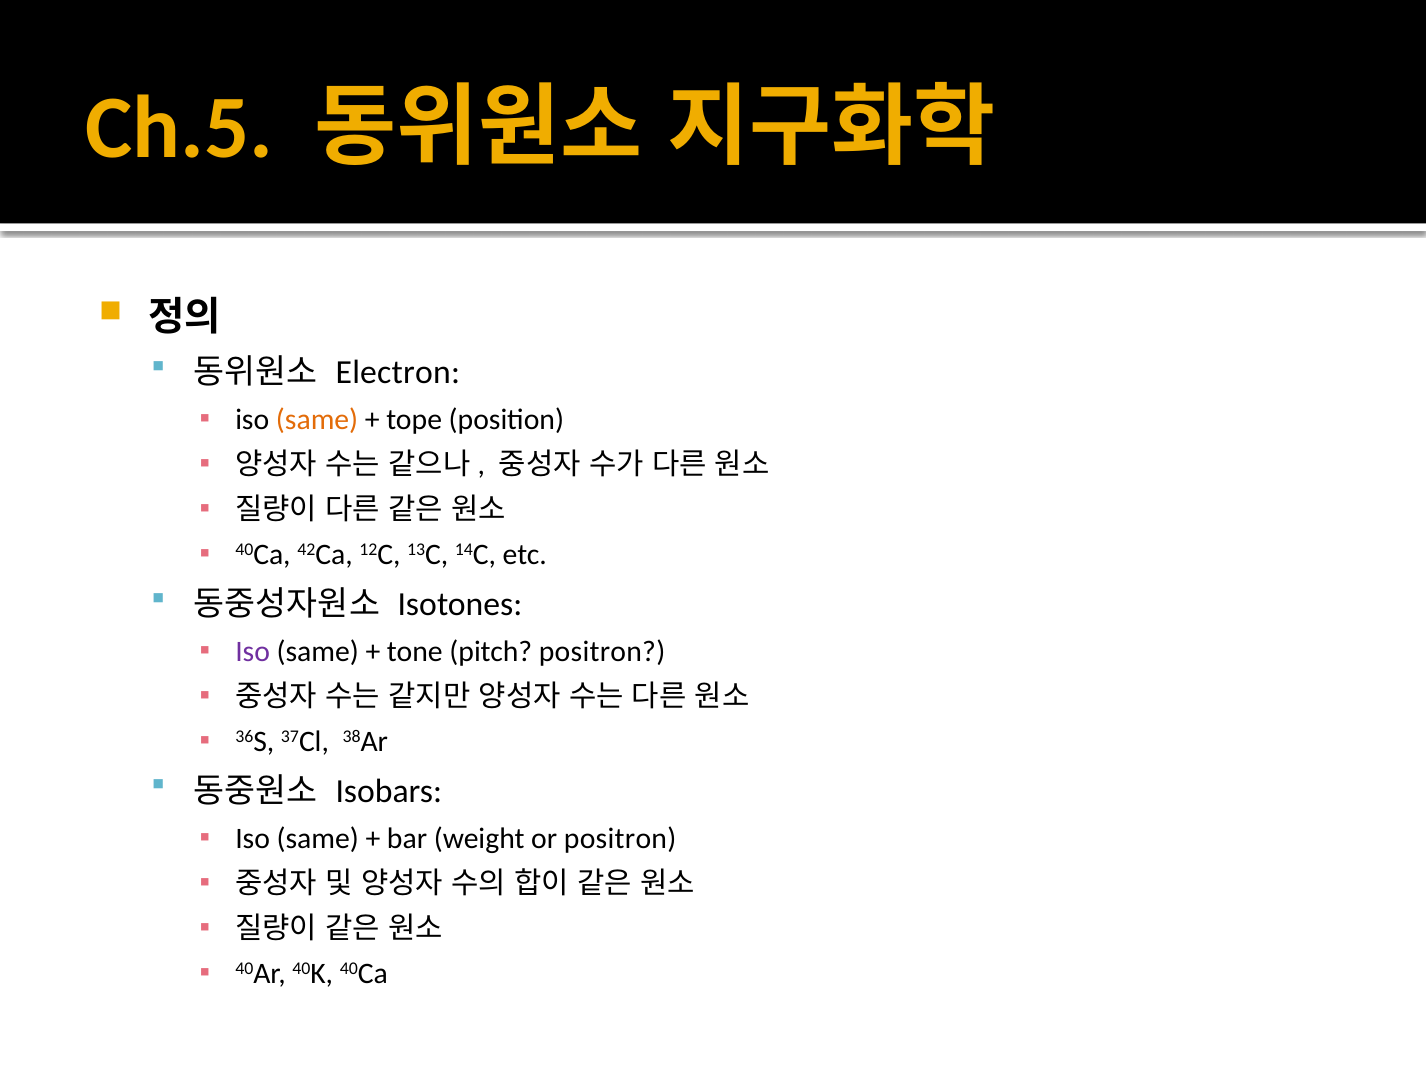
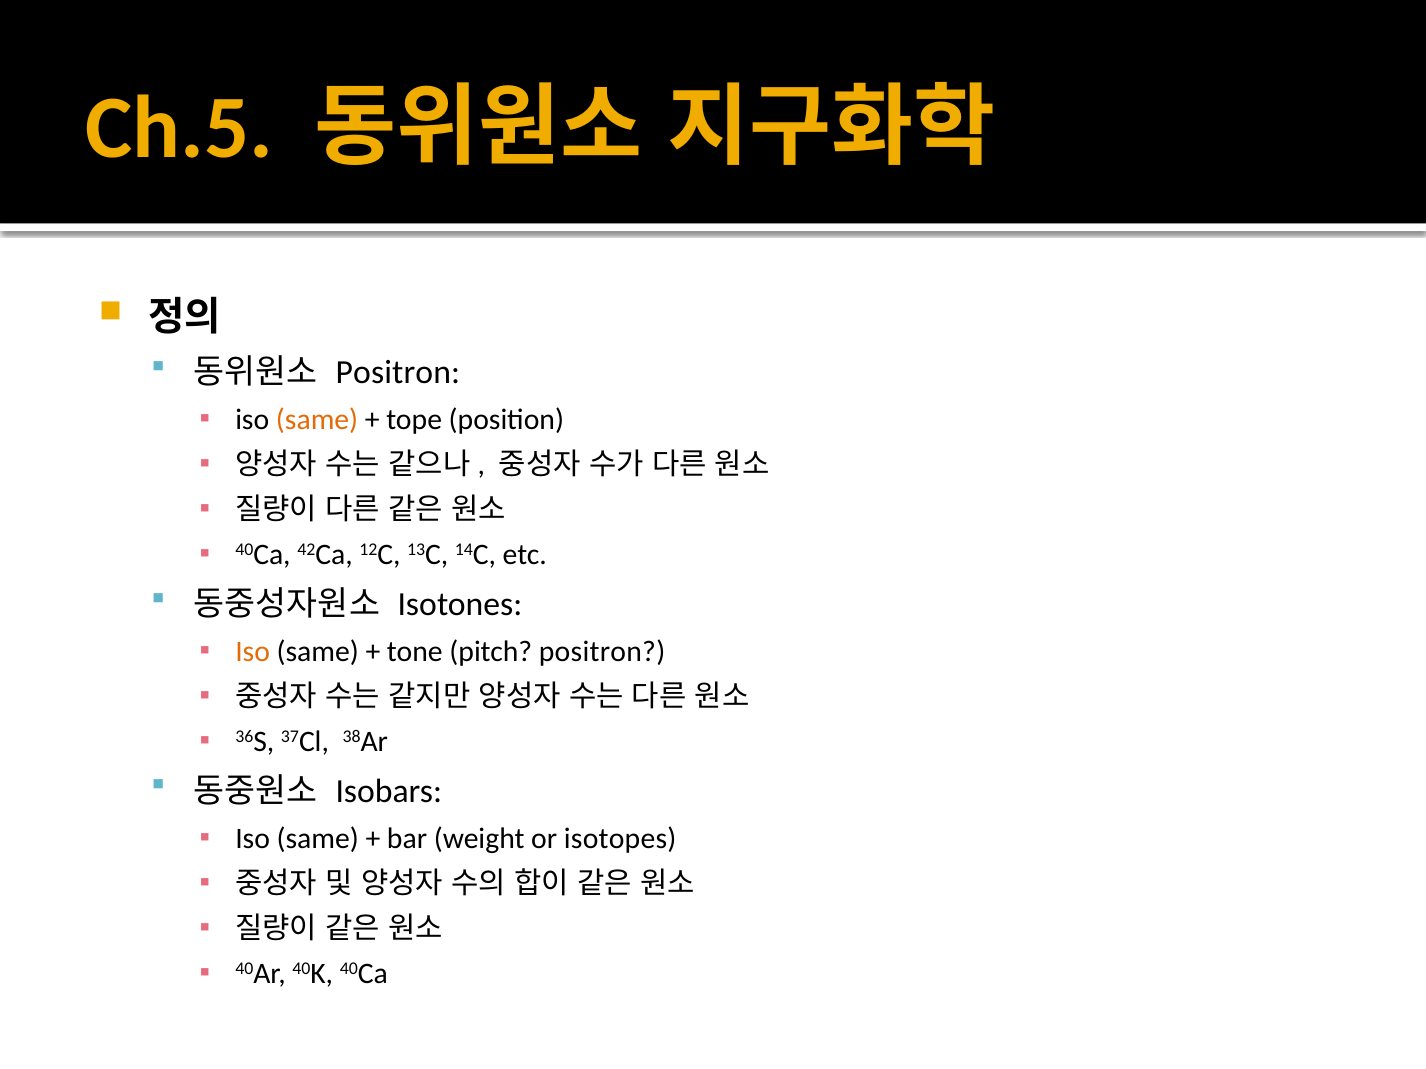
Electron: Electron -> Positron (398, 372)
Iso colour: purple -> orange (253, 652)
or positron: positron -> isotopes (620, 839)
